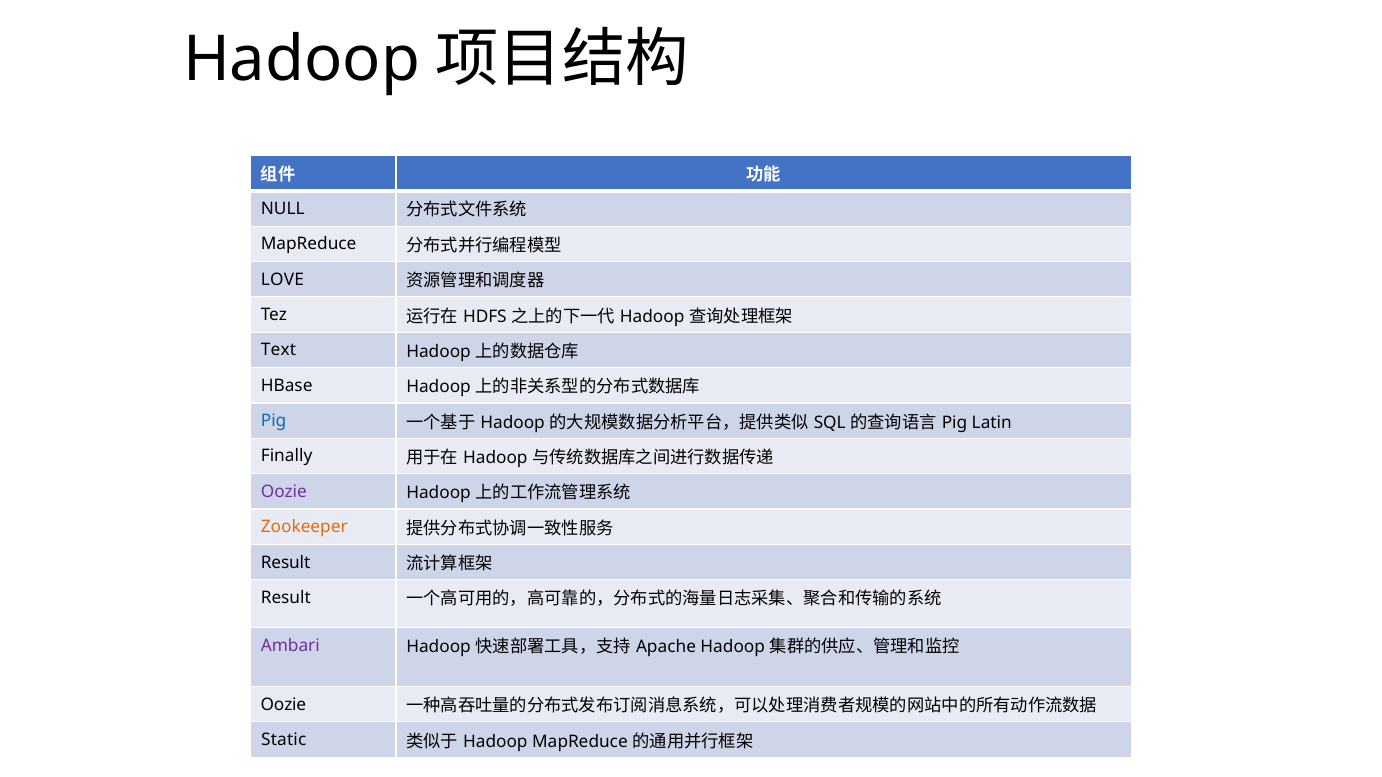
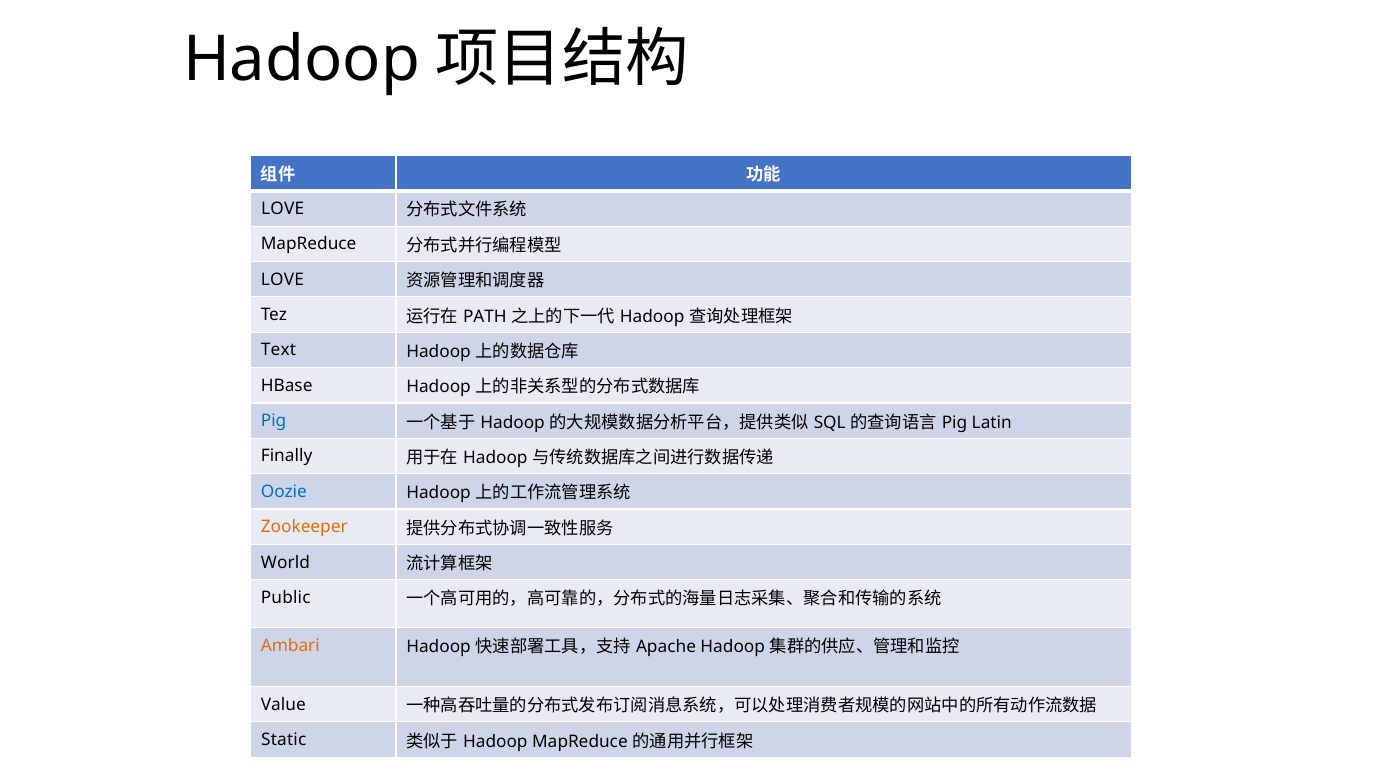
NULL: NULL -> LOVE (283, 209)
HDFS: HDFS -> PATH (485, 316)
Oozie colour: purple -> blue (284, 492)
Result: Result -> World (285, 563)
Result: Result -> Public (286, 598)
Ambari colour: purple -> orange (290, 646)
Oozie: Oozie -> Value (283, 705)
